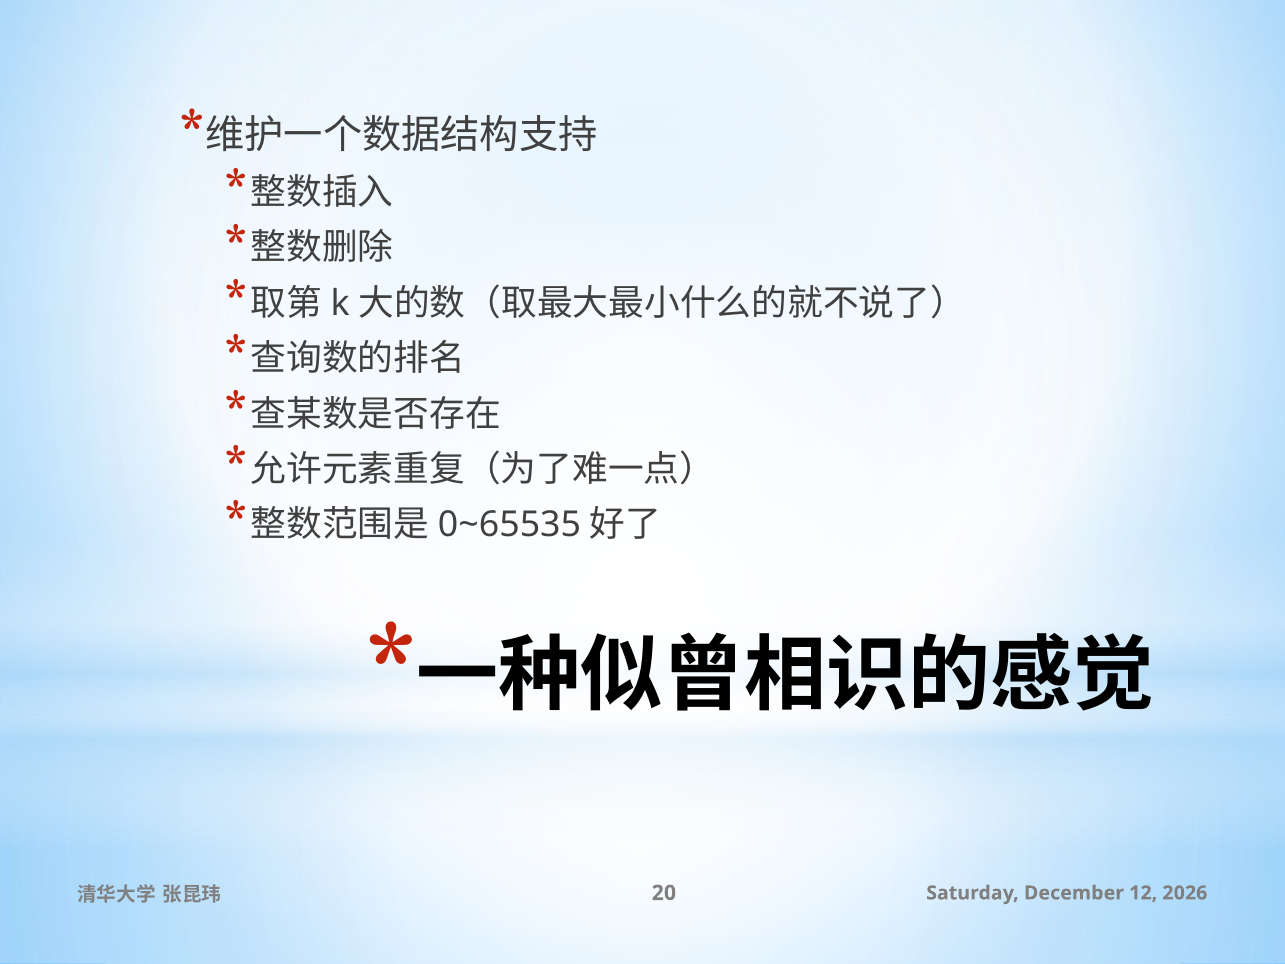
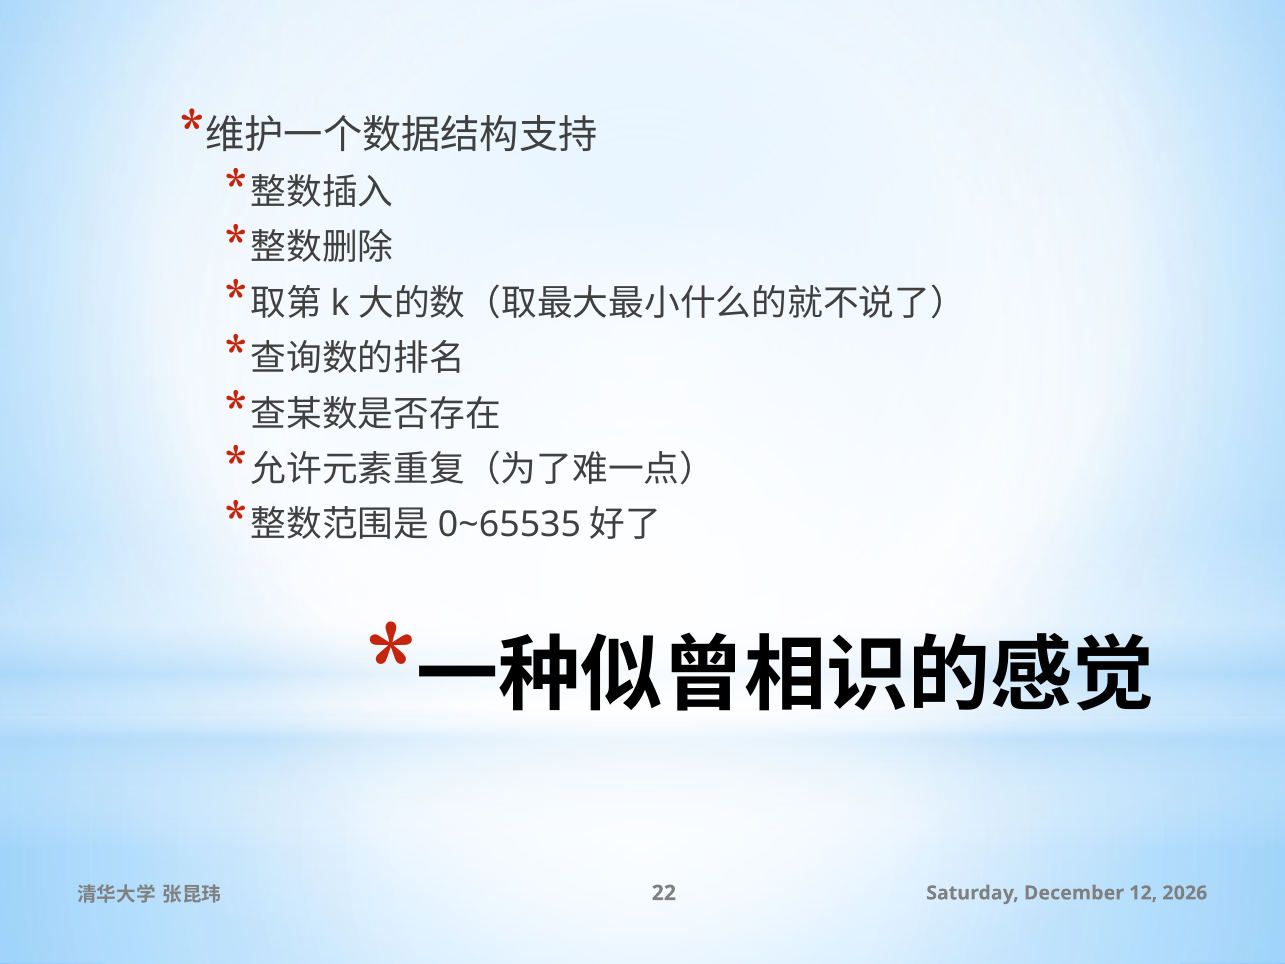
20: 20 -> 22 (664, 893)
